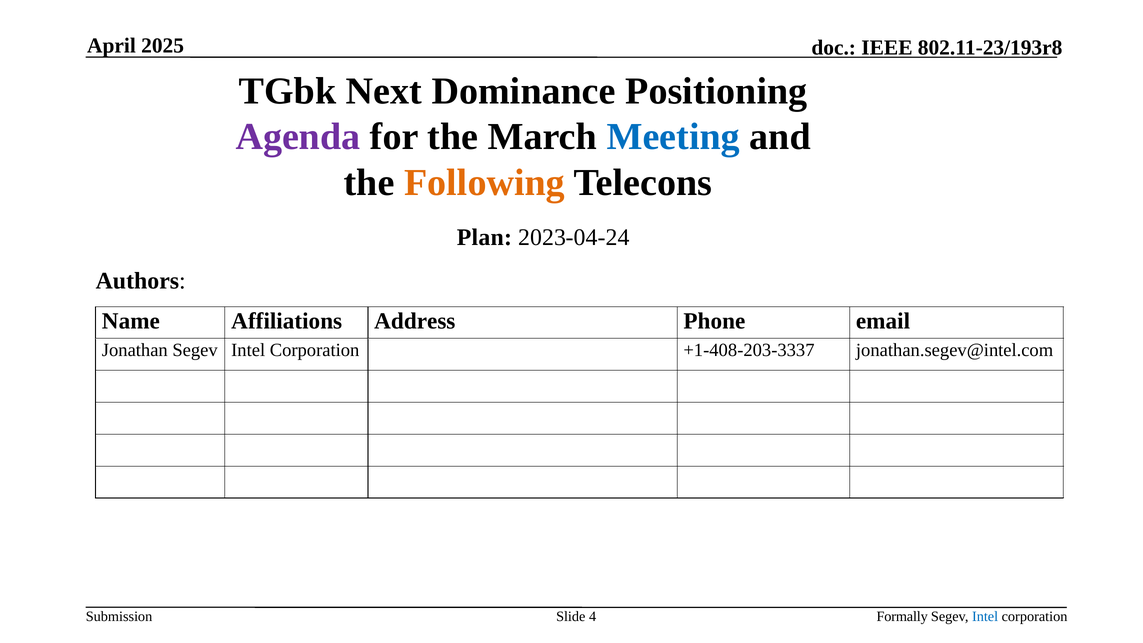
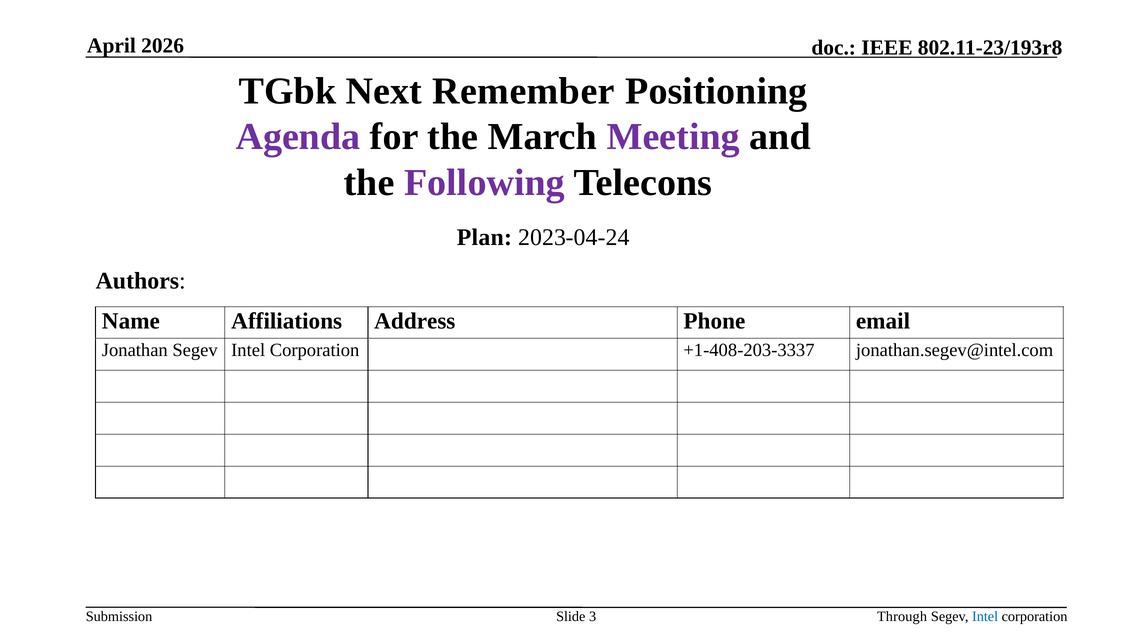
2025: 2025 -> 2026 (163, 45)
Dominance: Dominance -> Remember (523, 91)
Meeting colour: blue -> purple (673, 137)
Following colour: orange -> purple (485, 182)
4: 4 -> 3 (593, 617)
Formally: Formally -> Through (902, 617)
